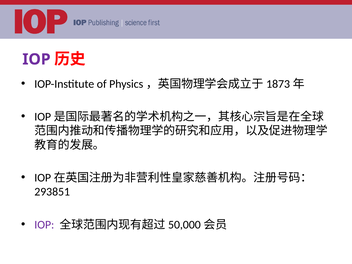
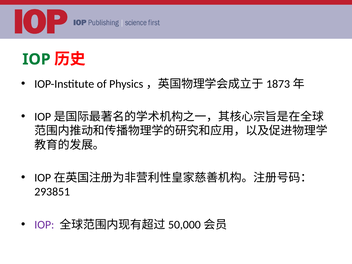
IOP colour: purple -> green (36, 59)
